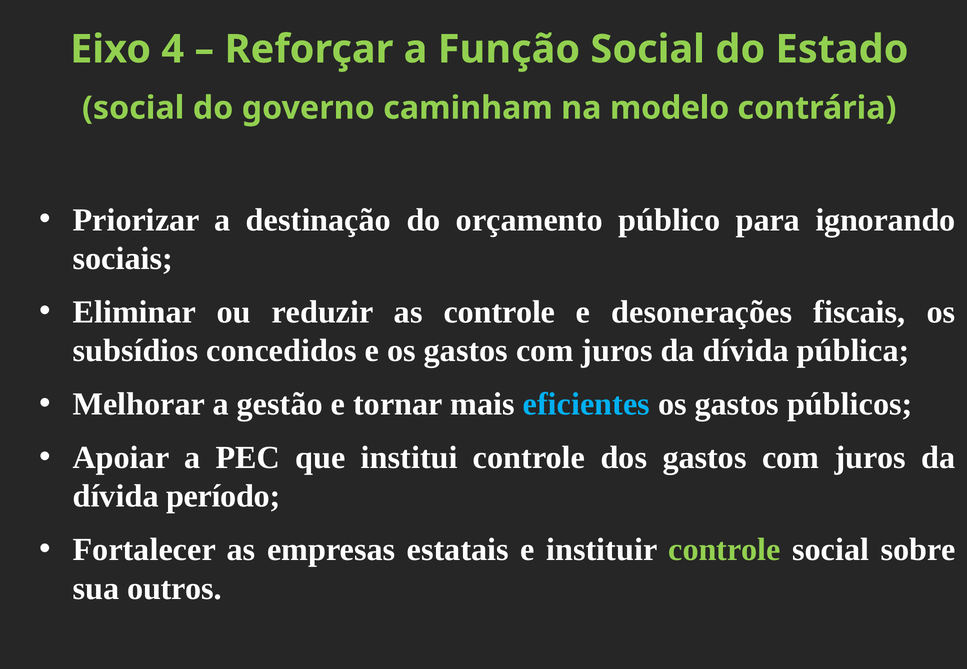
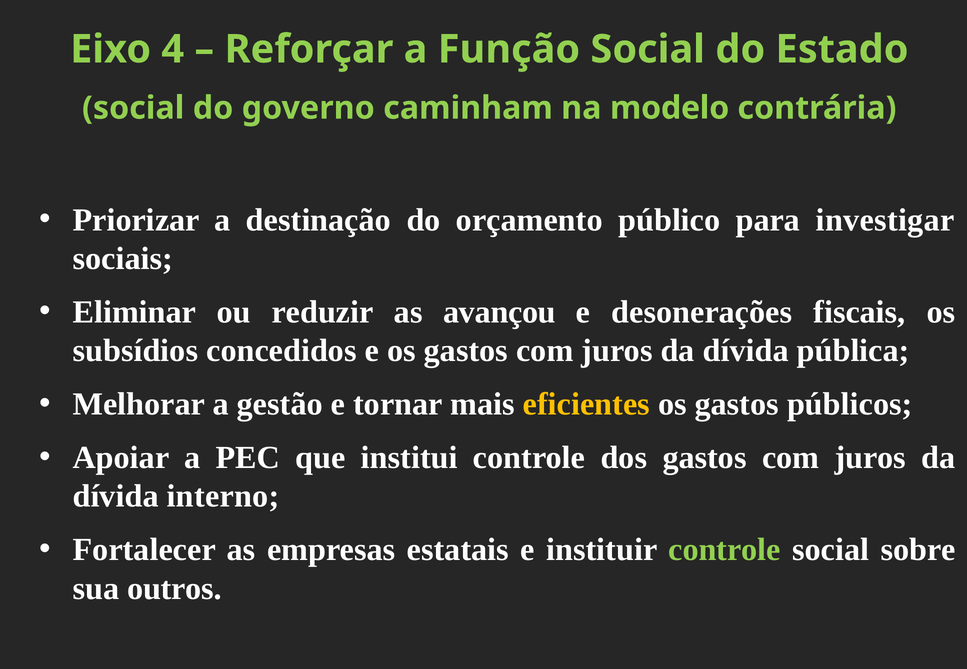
ignorando: ignorando -> investigar (885, 220)
as controle: controle -> avançou (500, 312)
eficientes colour: light blue -> yellow (586, 404)
período: período -> interno (223, 497)
